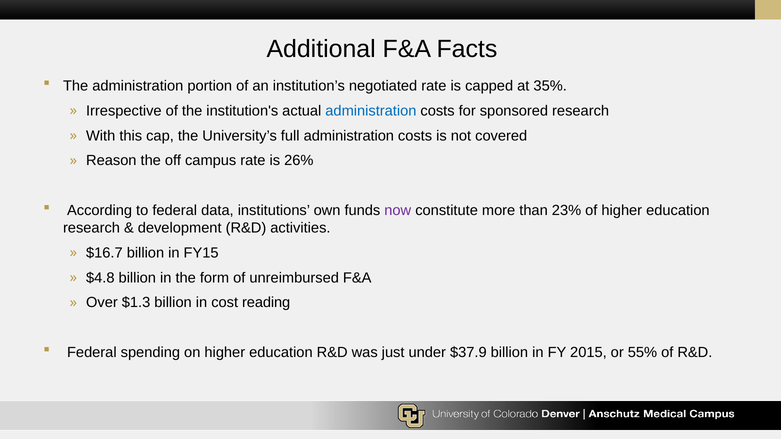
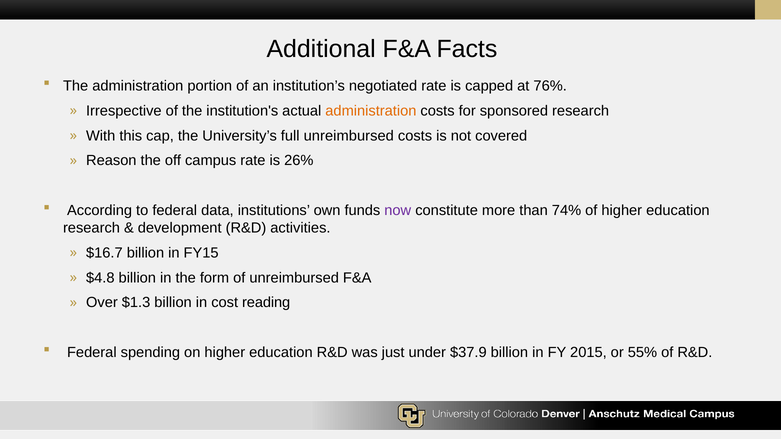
35%: 35% -> 76% (550, 86)
administration colour: blue -> orange (371, 111)
full administration: administration -> unreimbursed (349, 136)
23%: 23% -> 74% (567, 210)
